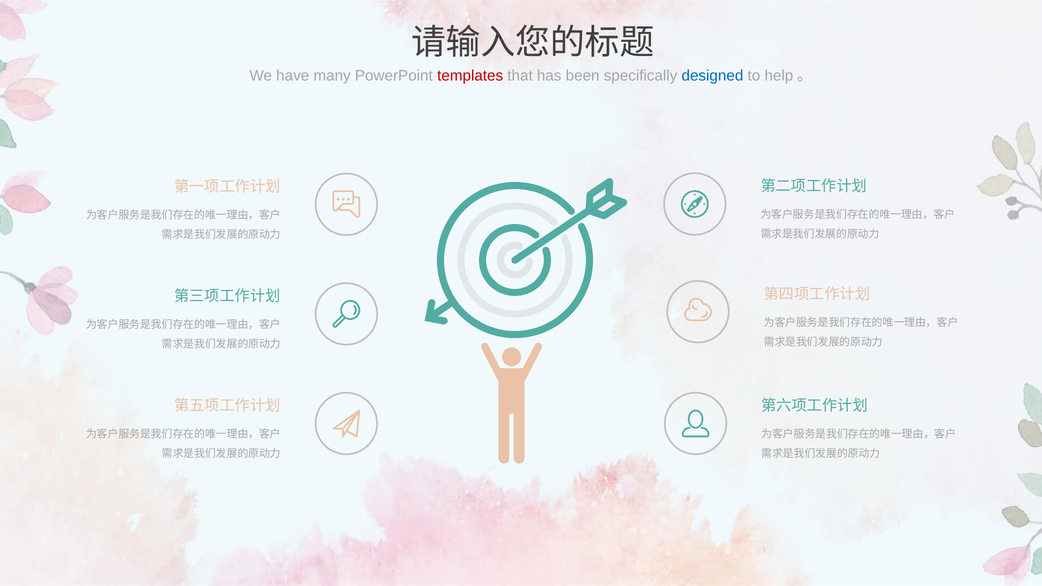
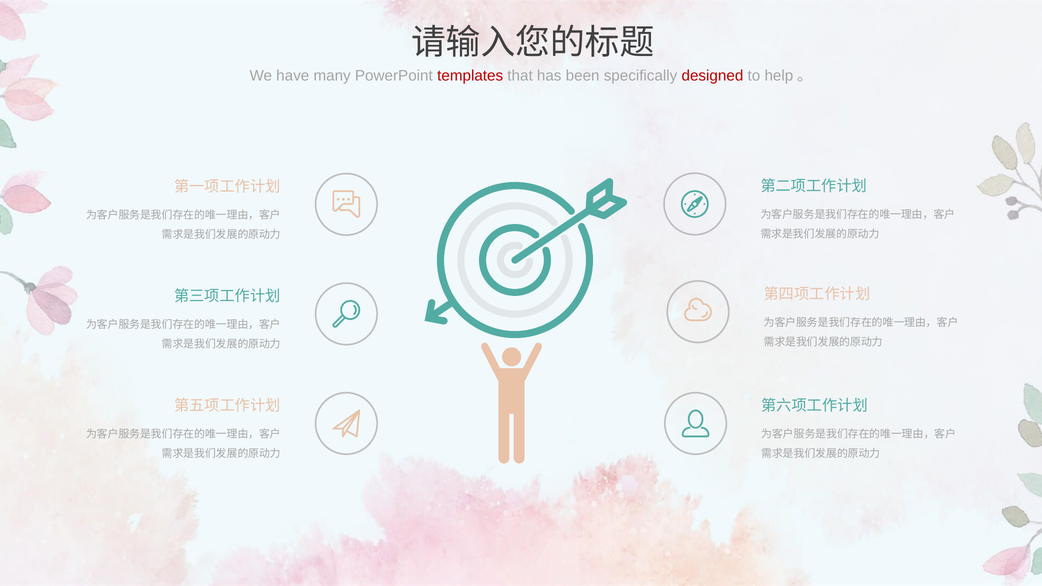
designed colour: blue -> red (712, 76)
